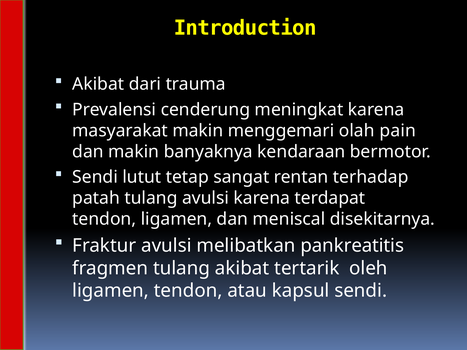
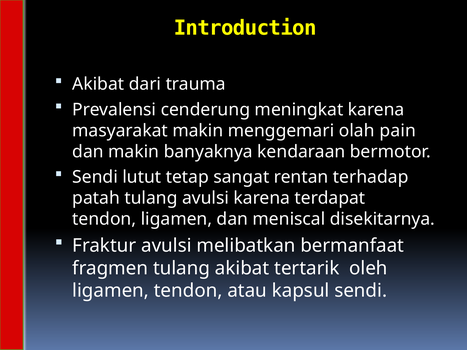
pankreatitis: pankreatitis -> bermanfaat (352, 246)
